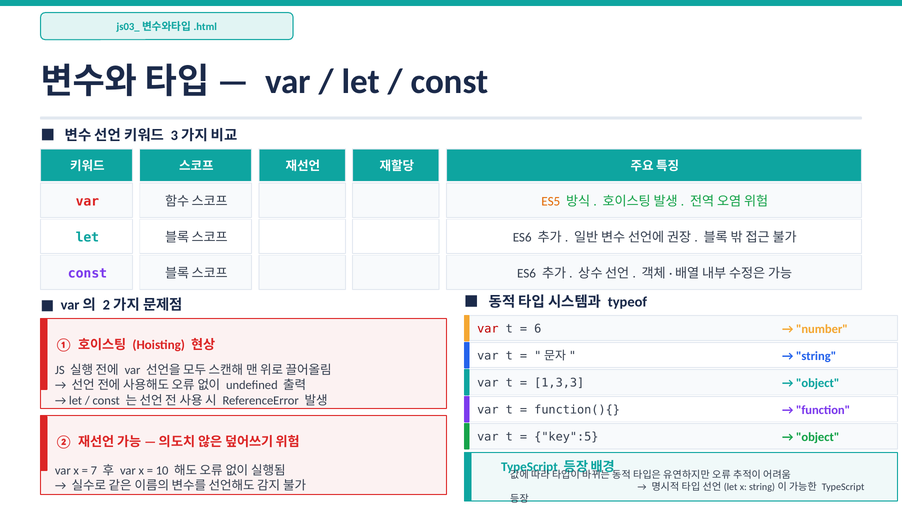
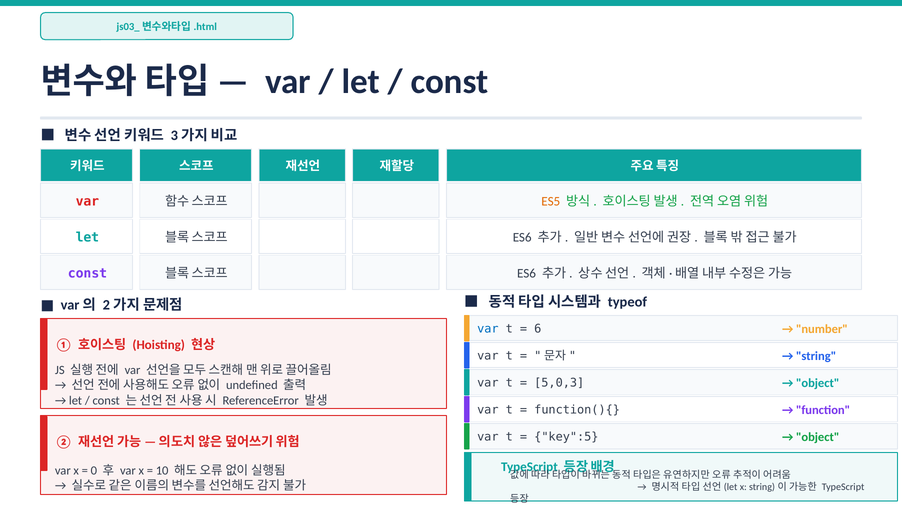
var colour: red -> blue (488, 329)
1,3,3: 1,3,3 -> 5,0,3 (559, 383)
7: 7 -> 0 (94, 471)
